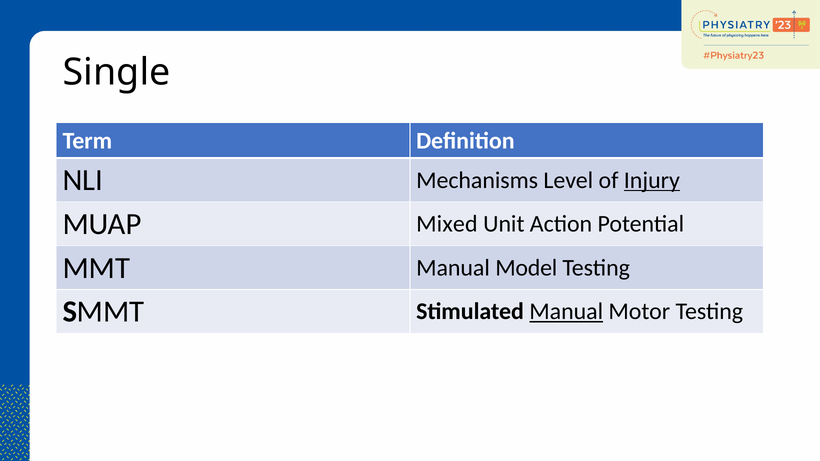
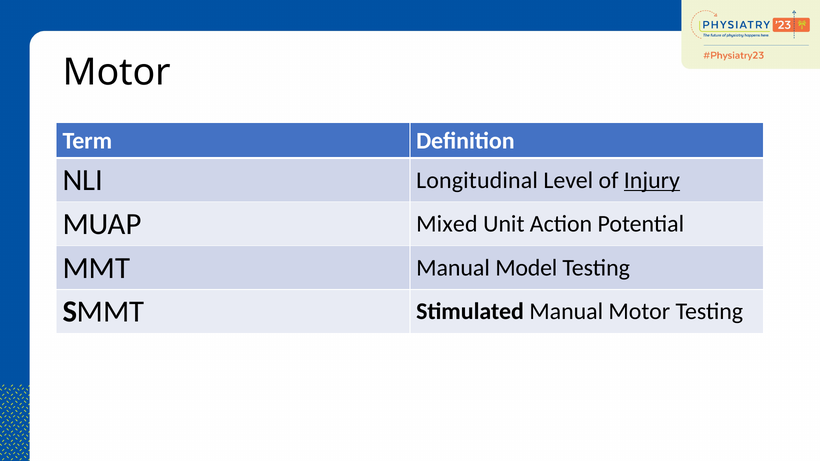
Single: Single -> Motor (117, 73)
Mechanisms: Mechanisms -> Longitudinal (477, 180)
Manual underline: present -> none (566, 312)
